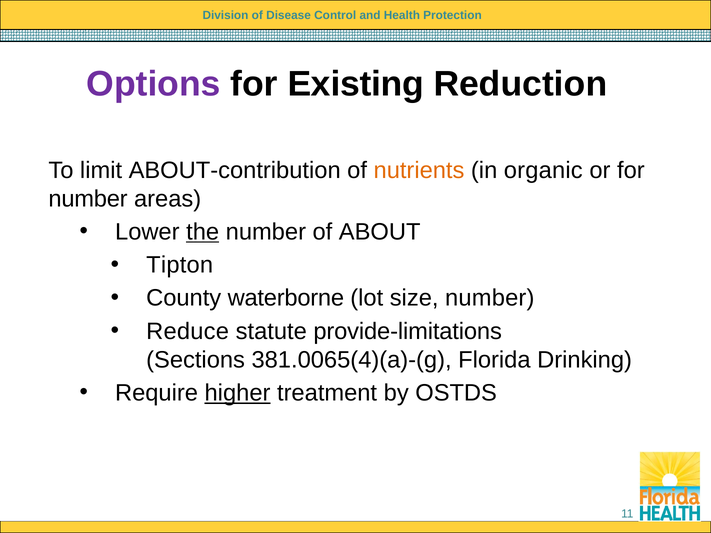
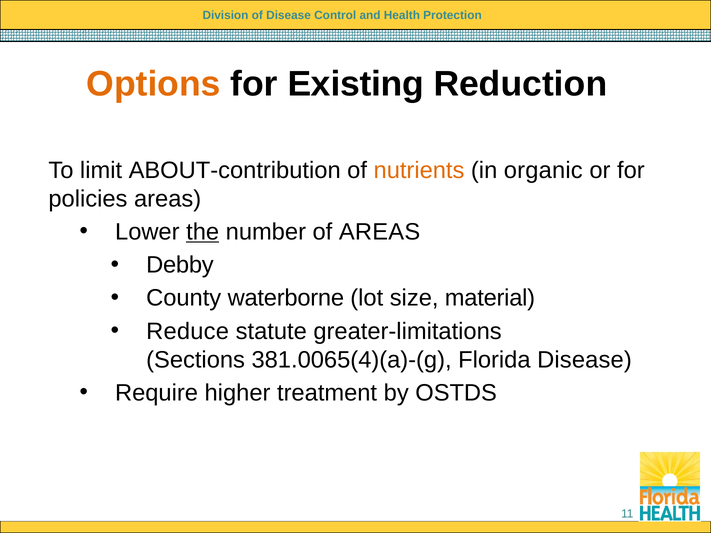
Options colour: purple -> orange (153, 84)
number: number -> policies (88, 199)
of ABOUT: ABOUT -> AREAS (380, 232)
Tipton: Tipton -> Debby (180, 265)
size number: number -> material (490, 298)
provide-limitations: provide-limitations -> greater-limitations (408, 331)
Florida Drinking: Drinking -> Disease (585, 360)
higher underline: present -> none (238, 393)
